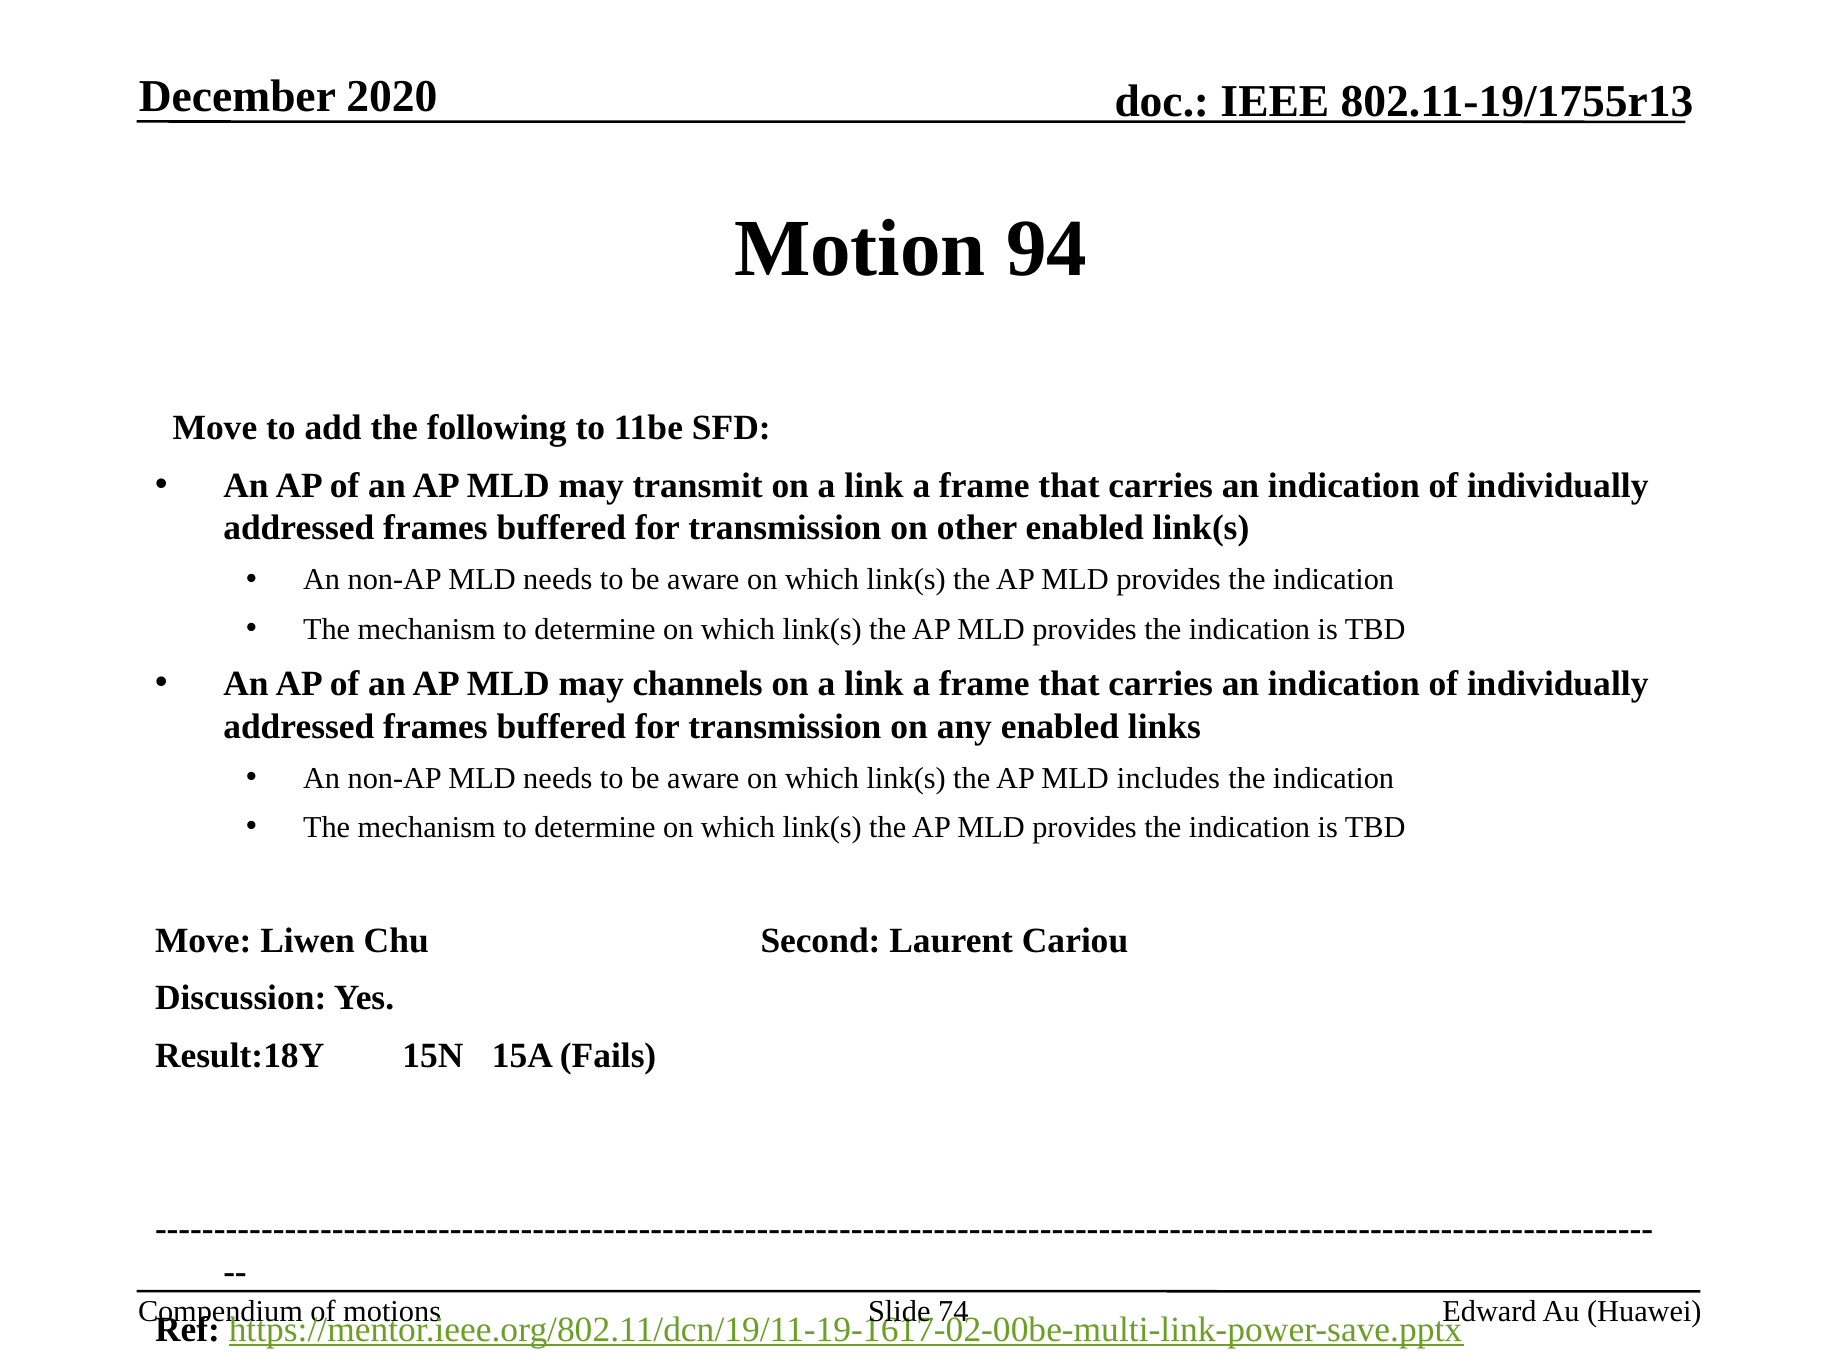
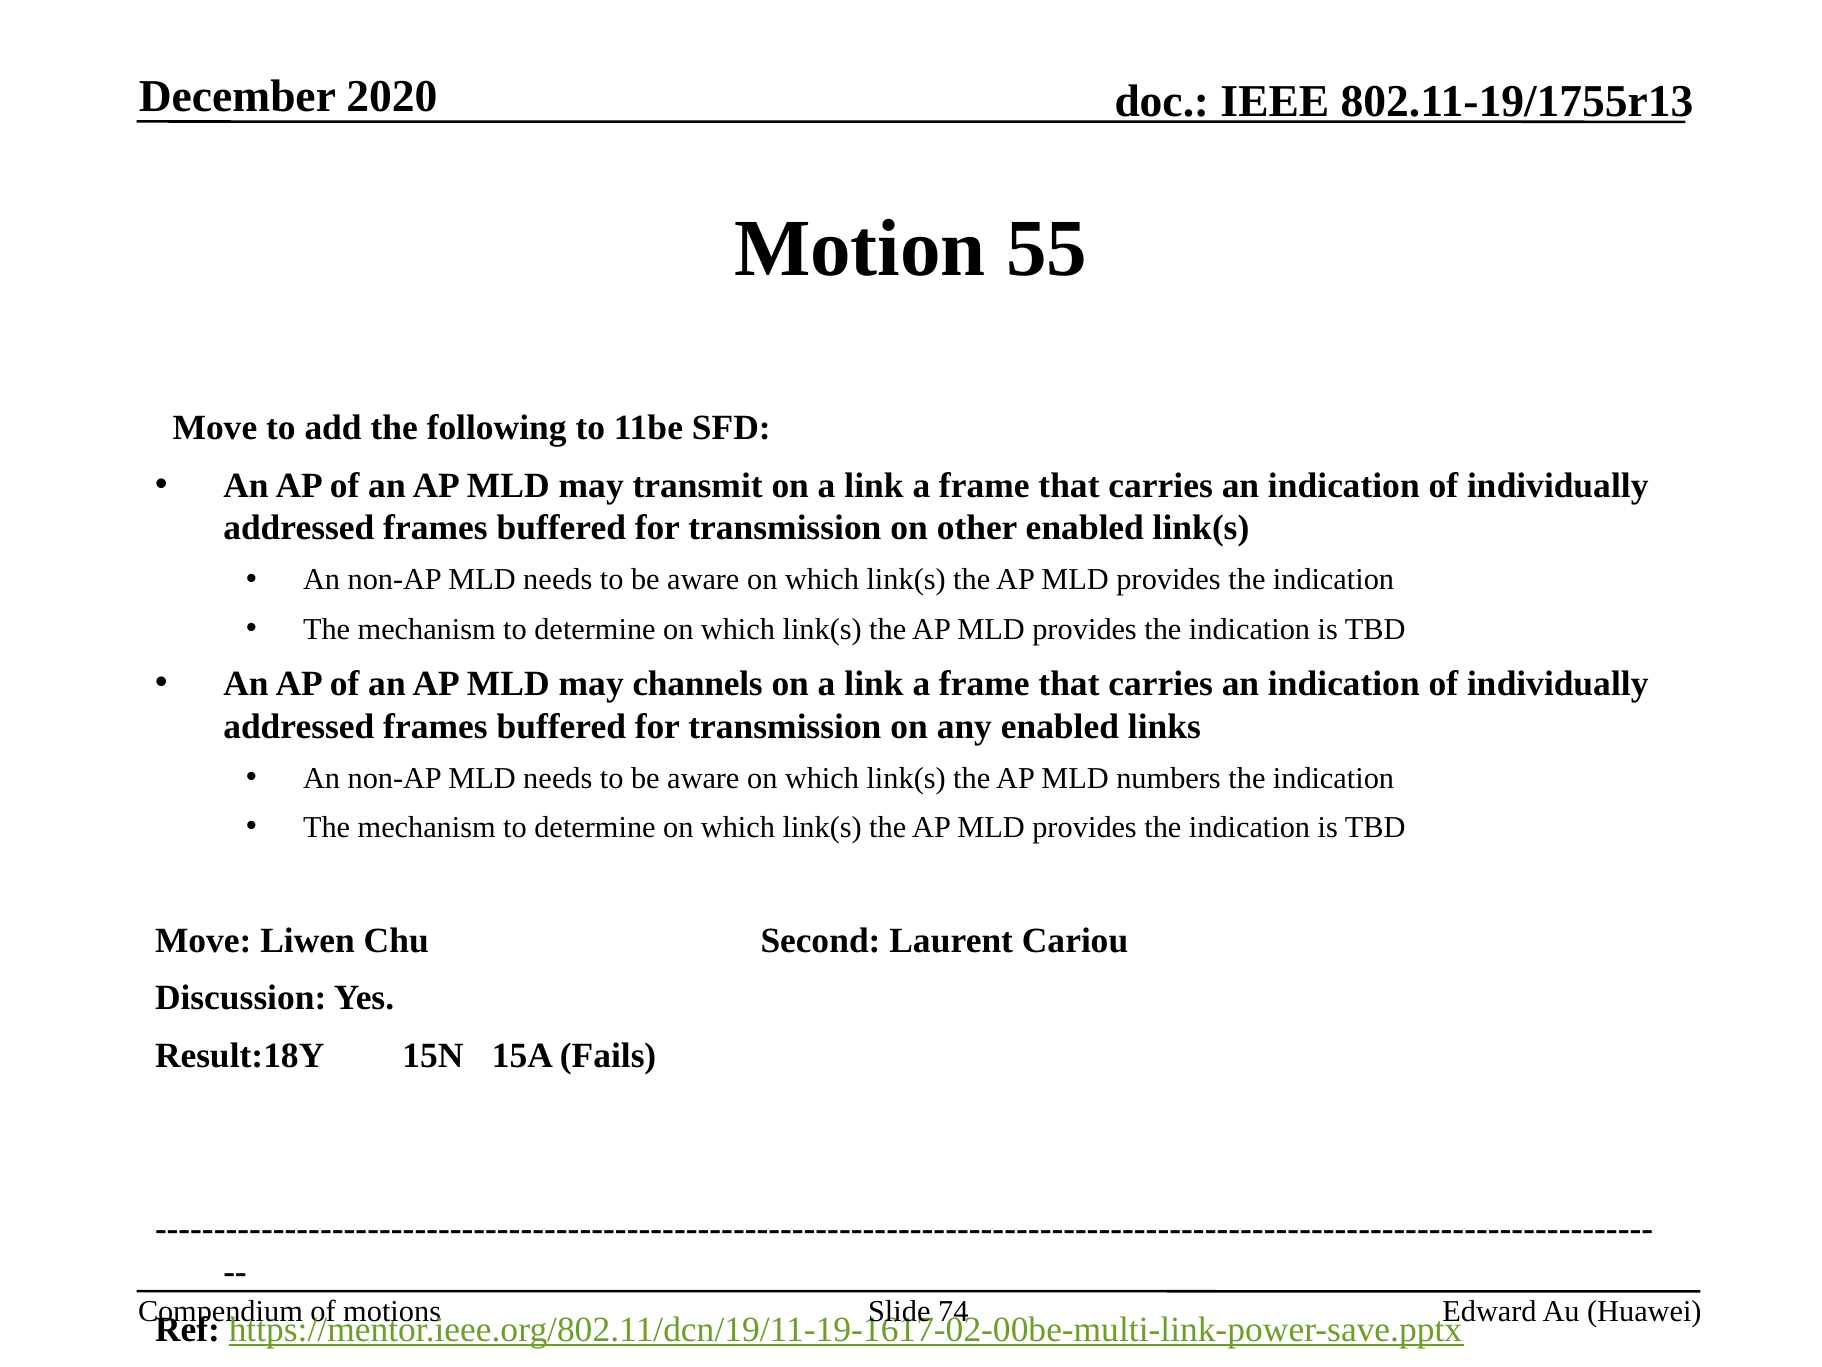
94: 94 -> 55 (1047, 248)
includes: includes -> numbers (1169, 778)
